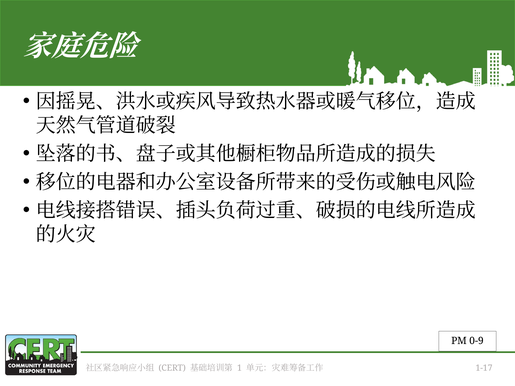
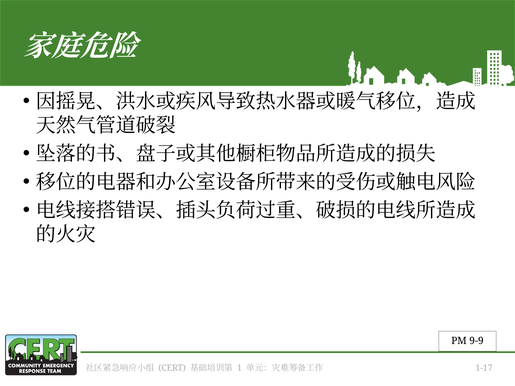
0-9: 0-9 -> 9-9 (476, 341)
